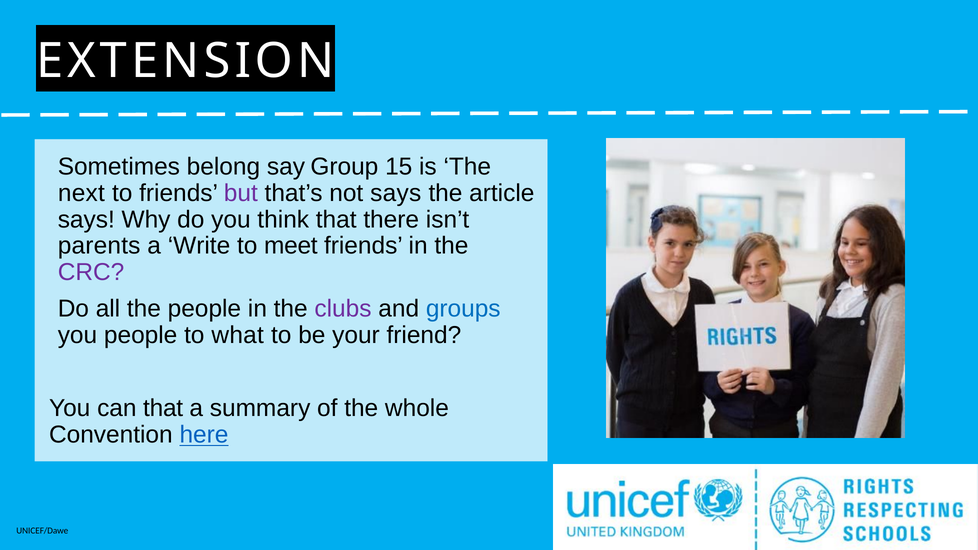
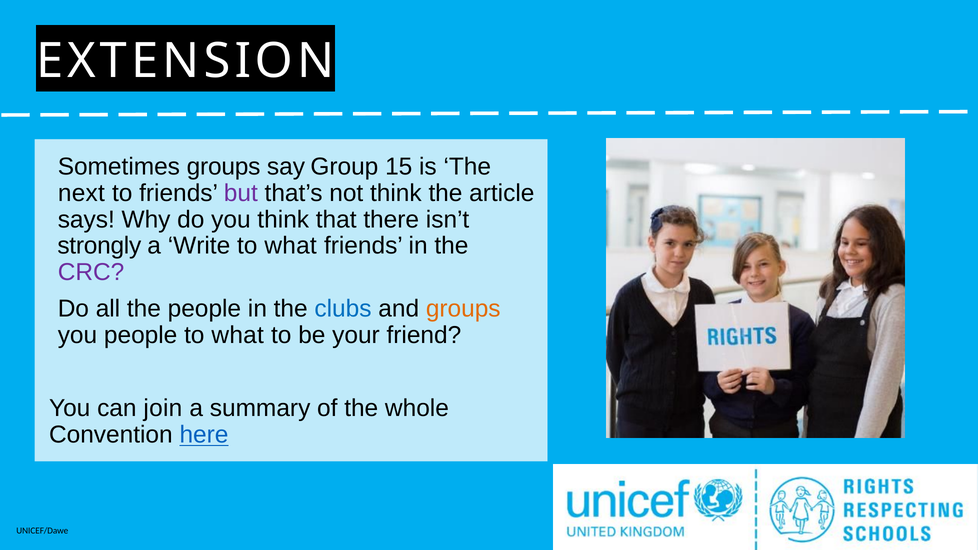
Sometimes belong: belong -> groups (224, 167)
not says: says -> think (396, 193)
parents: parents -> strongly (99, 246)
meet: meet -> what (291, 246)
clubs colour: purple -> blue (343, 309)
groups colour: blue -> orange (463, 309)
can that: that -> join (163, 408)
